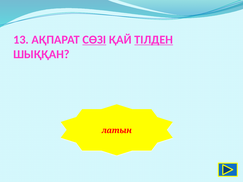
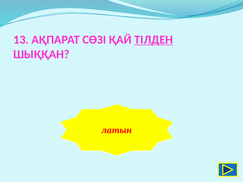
СӨЗІ underline: present -> none (94, 40)
